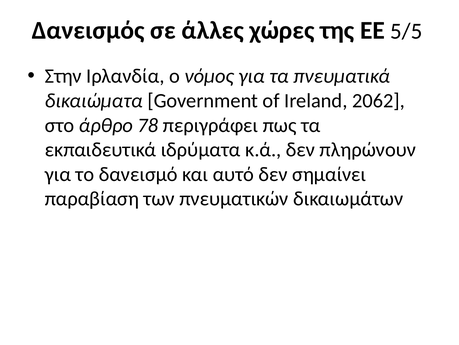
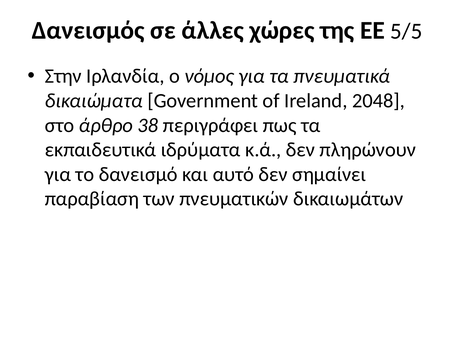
2062: 2062 -> 2048 (378, 101)
78: 78 -> 38 (148, 125)
